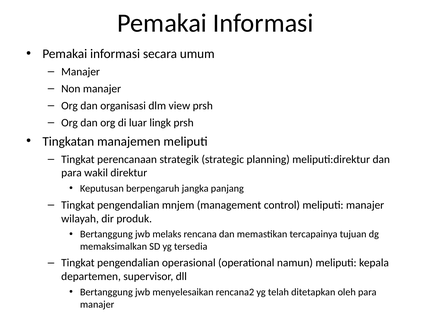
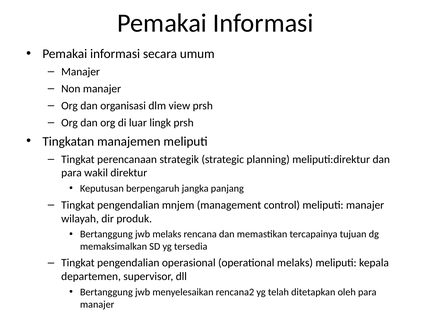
operational namun: namun -> melaks (295, 262)
